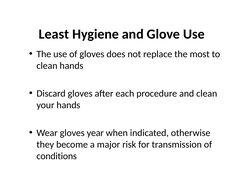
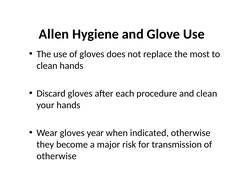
Least: Least -> Allen (54, 34)
conditions: conditions -> otherwise (57, 157)
